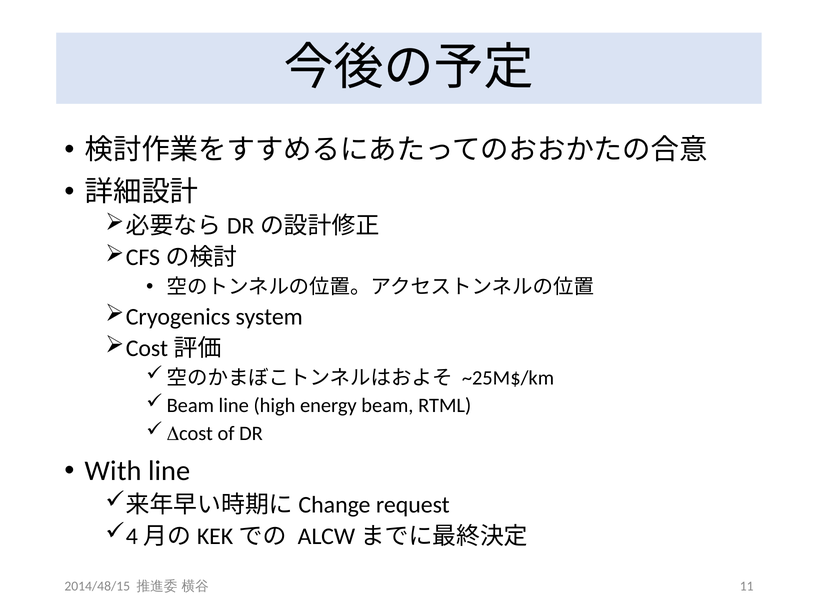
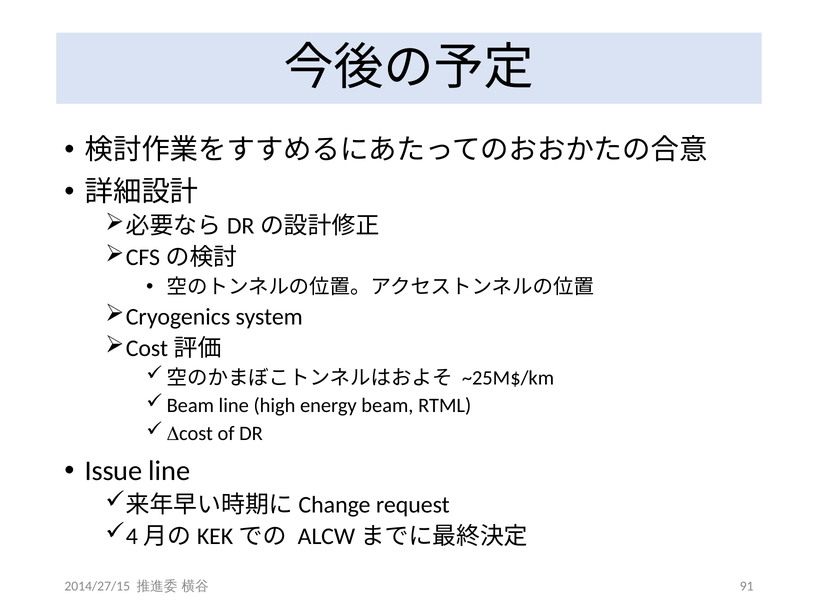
With: With -> Issue (114, 471)
2014/48/15: 2014/48/15 -> 2014/27/15 (97, 586)
11: 11 -> 91 (747, 586)
